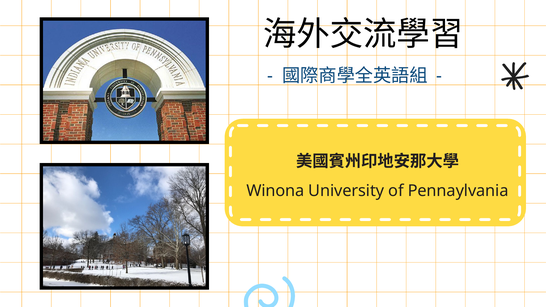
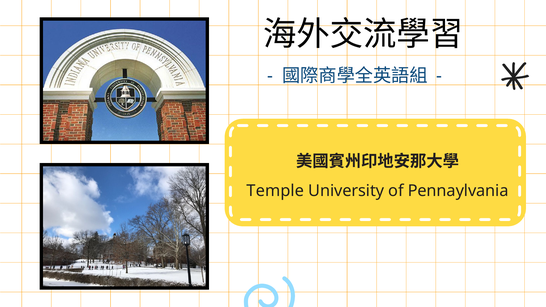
Winona: Winona -> Temple (275, 191)
